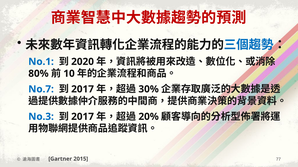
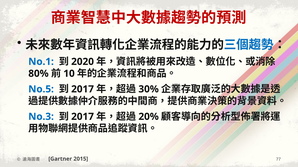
No.7: No.7 -> No.5 (41, 89)
